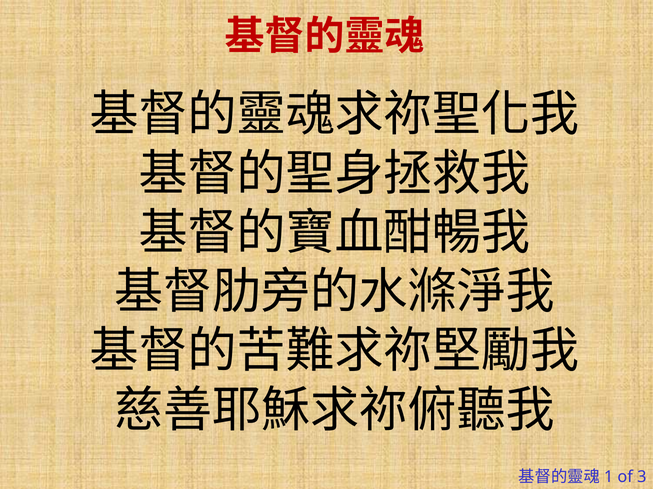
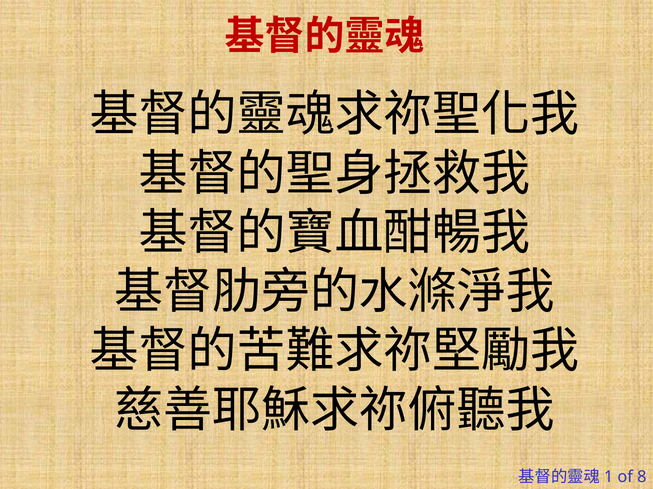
3: 3 -> 8 (642, 478)
